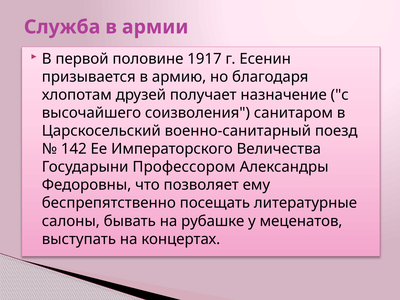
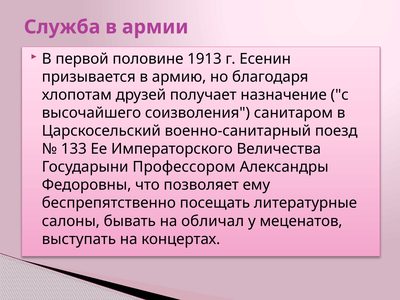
1917: 1917 -> 1913 (204, 59)
142: 142 -> 133 (74, 149)
рубашке: рубашке -> обличал (213, 221)
